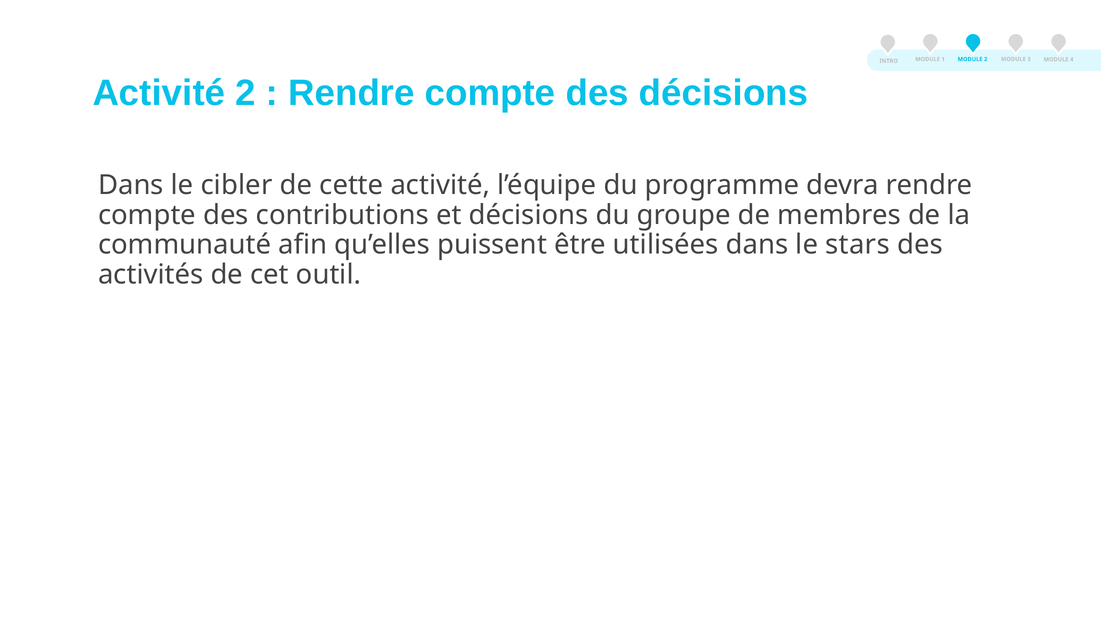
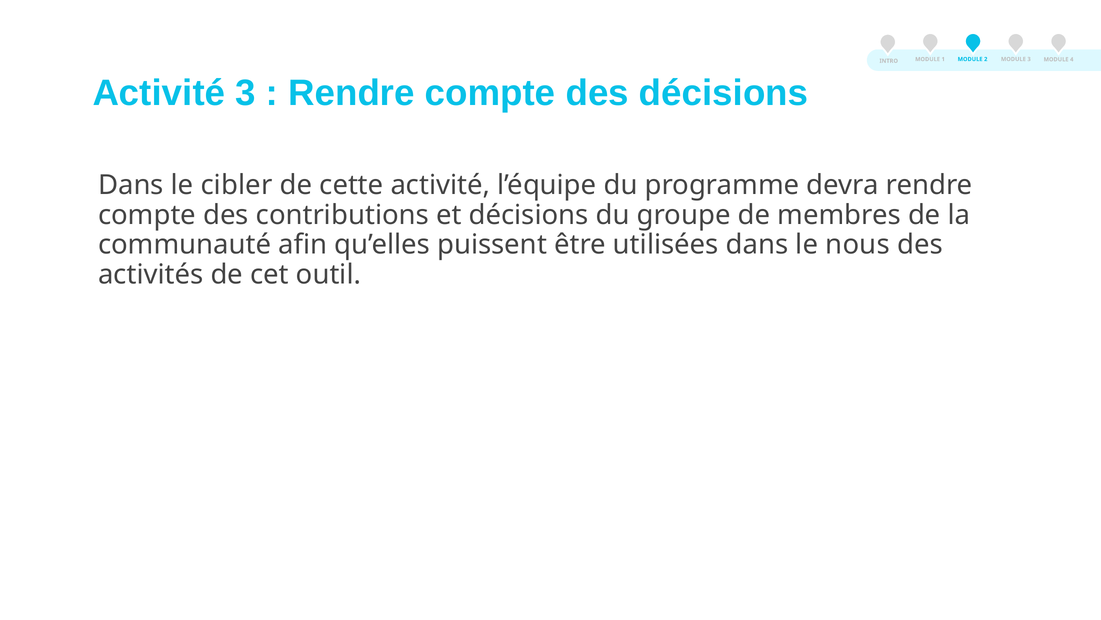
Activité 2: 2 -> 3 (245, 93)
stars: stars -> nous (858, 245)
